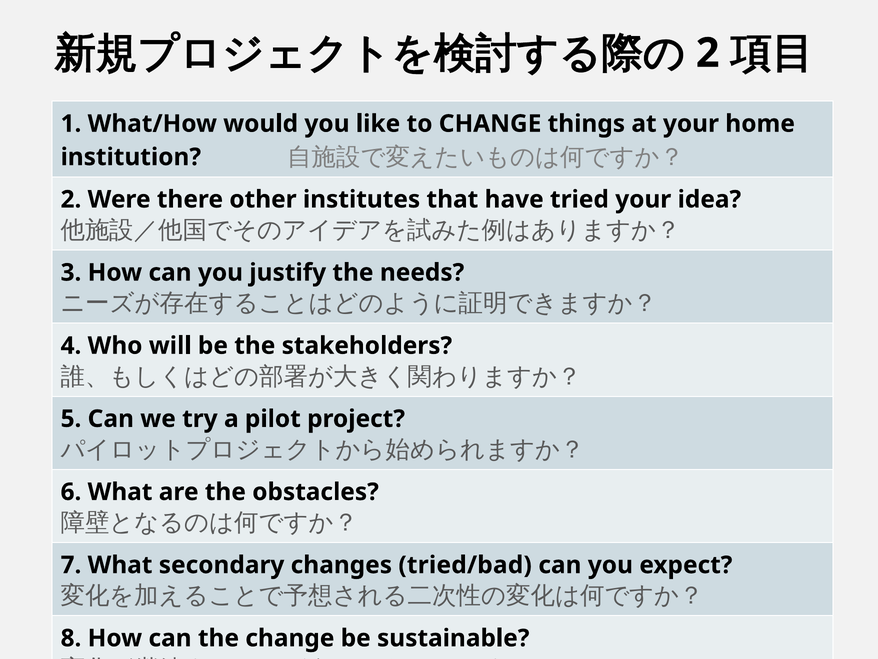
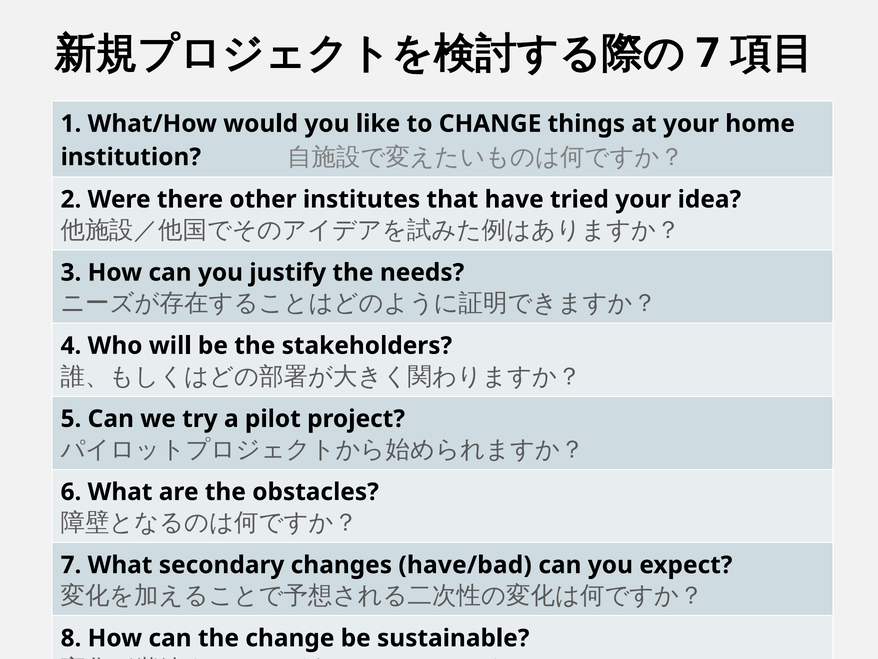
2: 2 -> 7 (708, 53)
tried/bad: tried/bad -> have/bad (465, 565)
